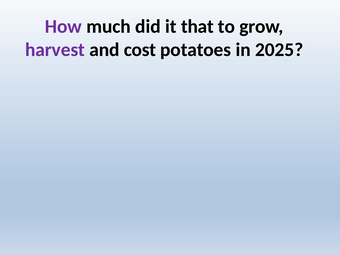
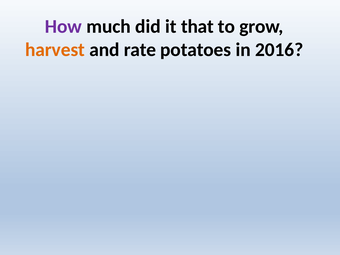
harvest colour: purple -> orange (55, 50)
cost: cost -> rate (140, 50)
2025: 2025 -> 2016 (279, 50)
